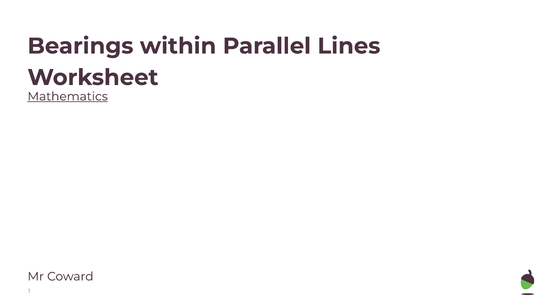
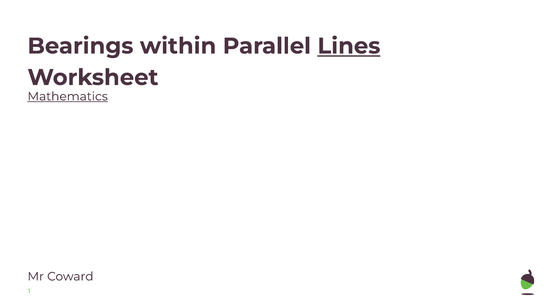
Lines underline: none -> present (349, 46)
